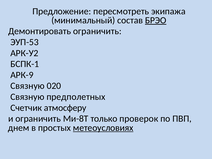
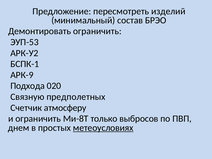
экипажа: экипажа -> изделий (168, 11)
БРЭО underline: present -> none (156, 20)
Связную: Связную -> Подхода (28, 86)
проверок: проверок -> выбросов (139, 119)
